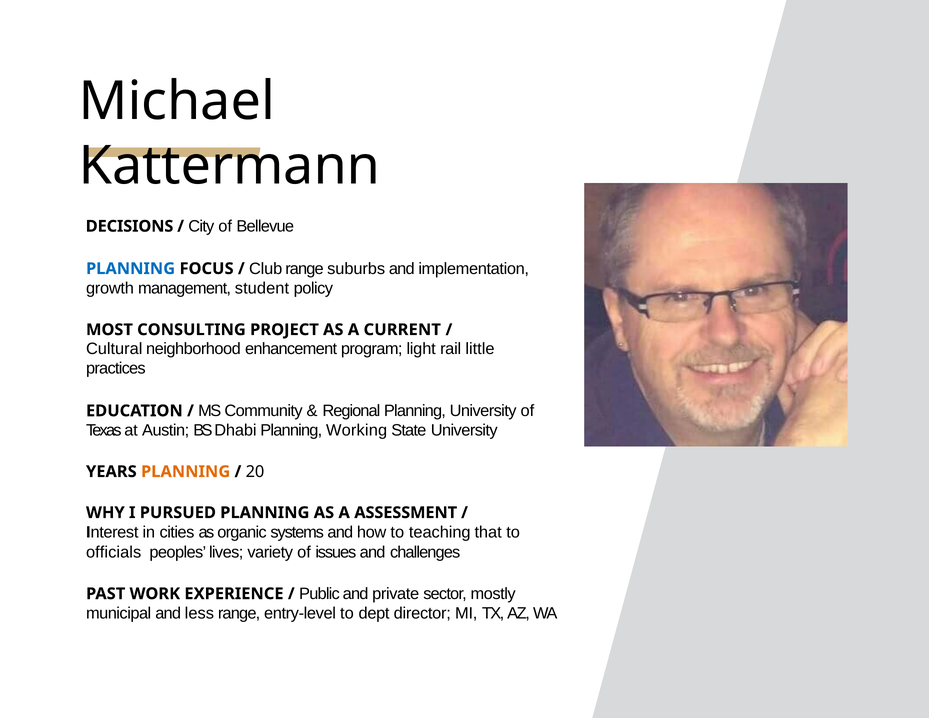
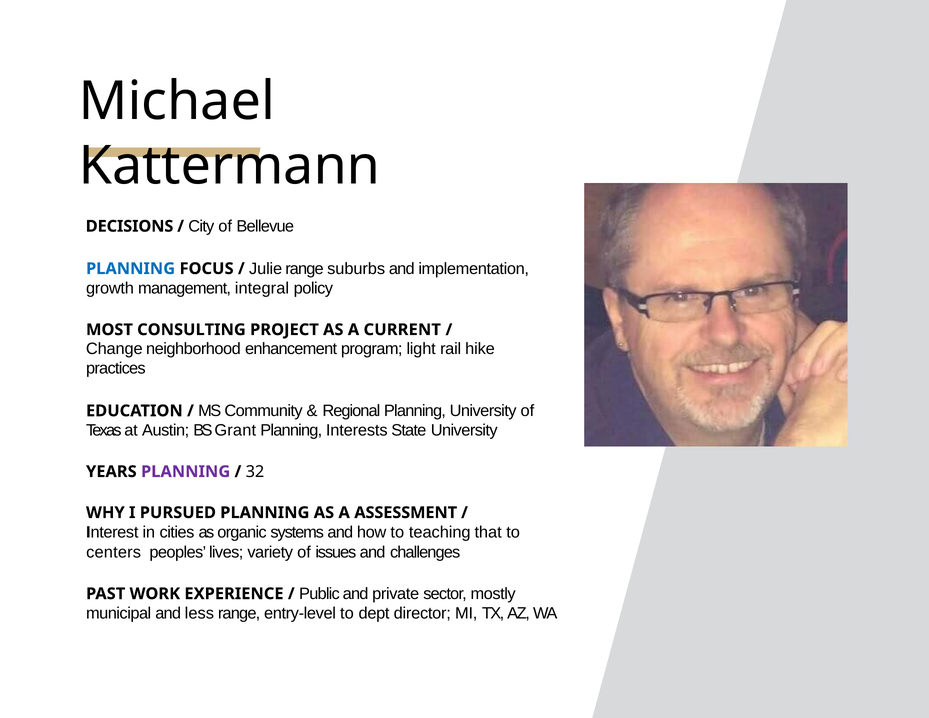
Club: Club -> Julie (266, 269)
student: student -> integral (262, 288)
Cultural: Cultural -> Change (114, 349)
little: little -> hike (480, 349)
Dhabi: Dhabi -> Grant (235, 430)
Working: Working -> Interests (357, 430)
PLANNING colour: orange -> purple (186, 472)
20: 20 -> 32 (255, 472)
officials: officials -> centers (114, 552)
